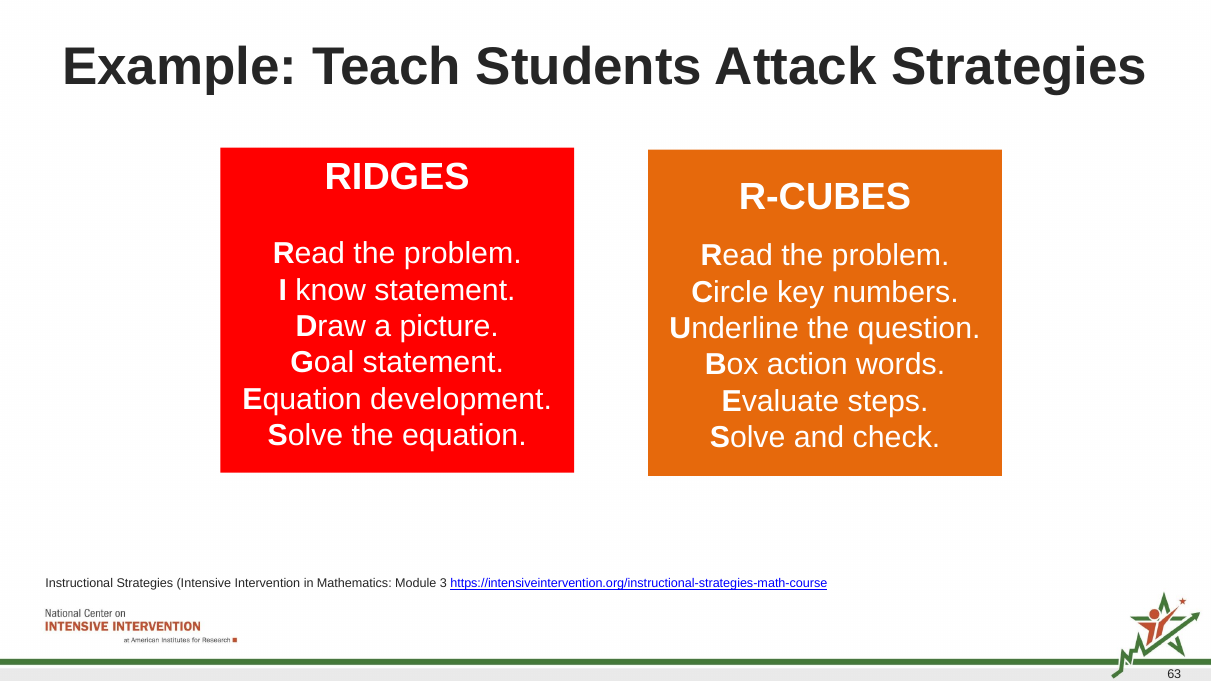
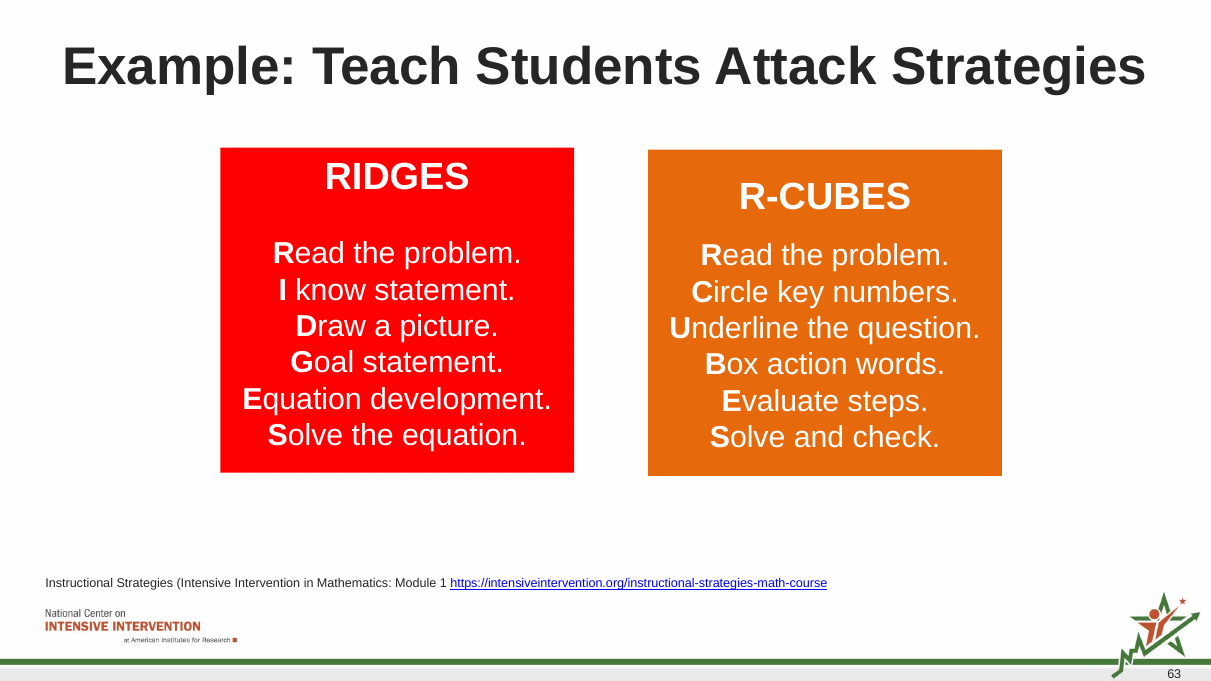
3: 3 -> 1 (443, 584)
